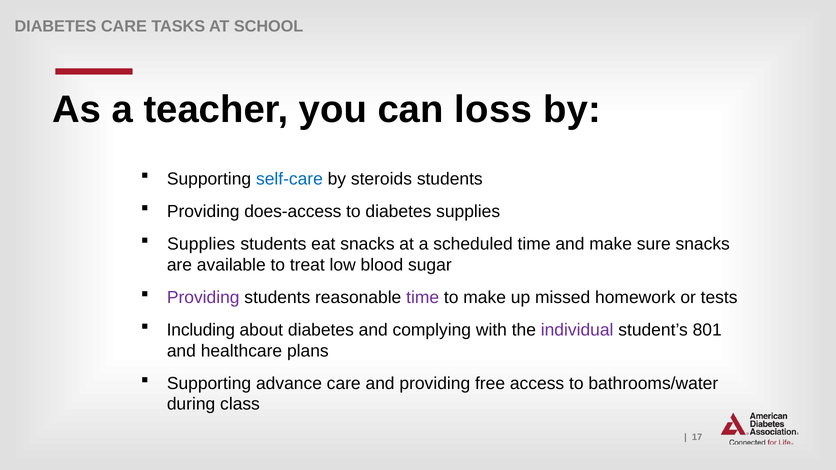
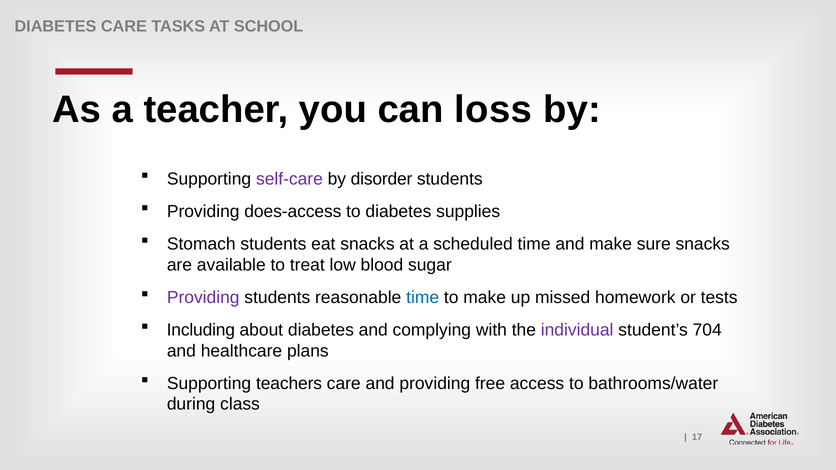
self-care colour: blue -> purple (289, 179)
steroids: steroids -> disorder (382, 179)
Supplies: Supplies -> Stomach (201, 244)
time colour: purple -> blue (423, 298)
801: 801 -> 704 (707, 330)
advance: advance -> teachers (289, 383)
